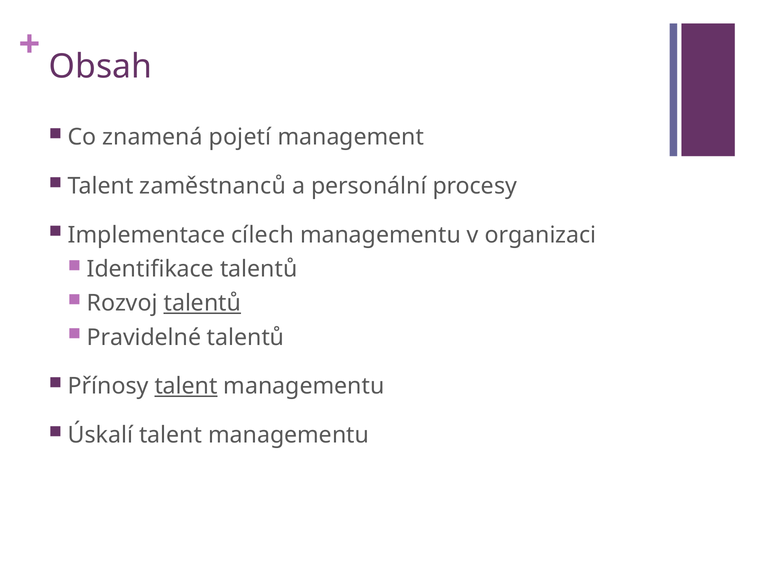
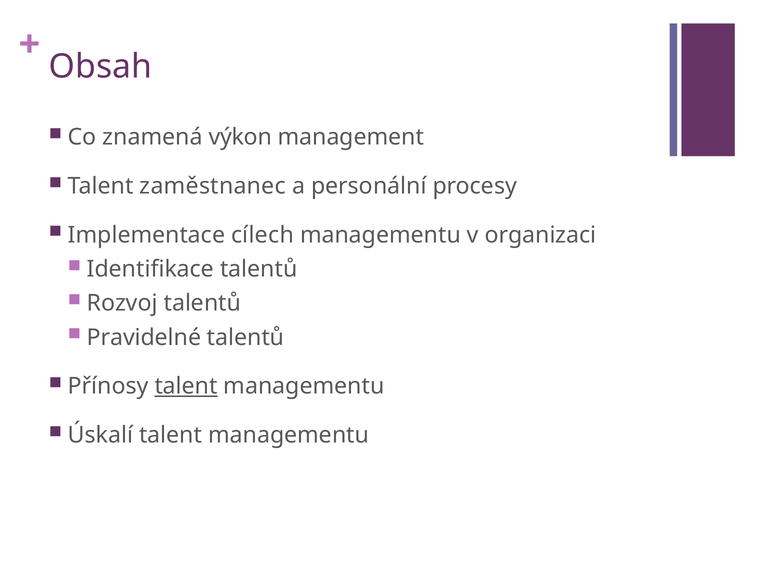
pojetí: pojetí -> výkon (240, 137)
zaměstnanců: zaměstnanců -> zaměstnanec (213, 186)
talentů underline: present -> none (202, 303)
